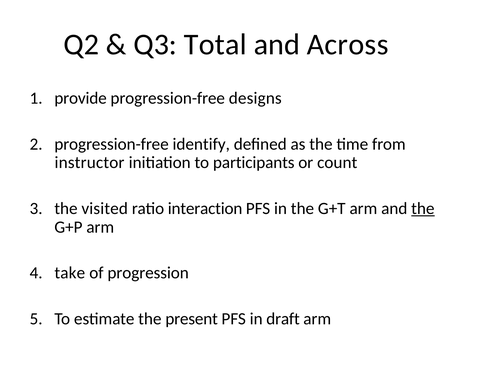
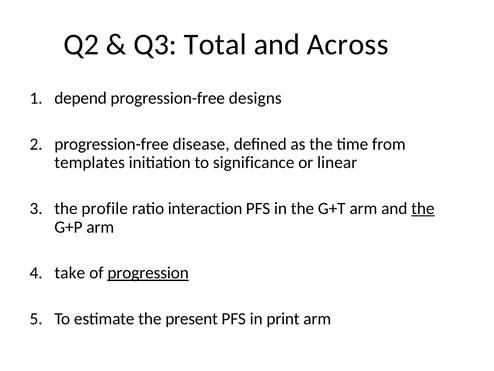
provide: provide -> depend (81, 98)
identify: identify -> disease (201, 144)
instructor: instructor -> templates (90, 162)
participants: participants -> significance (254, 162)
count: count -> linear (337, 162)
visited: visited -> profile (105, 208)
progression underline: none -> present (148, 273)
draft: draft -> print (283, 318)
